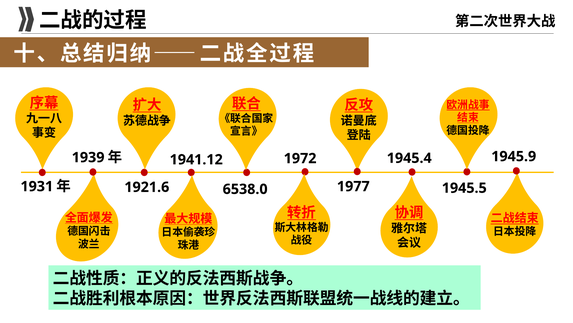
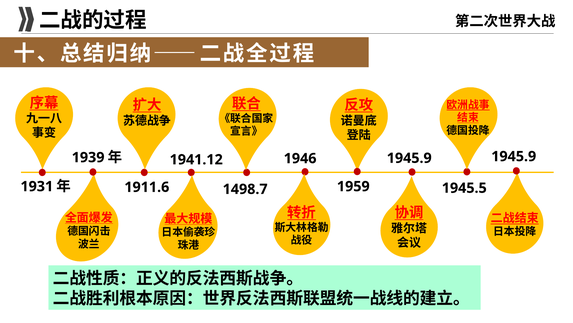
1945.4: 1945.4 -> 1945.9 (409, 158)
1972: 1972 -> 1946 (300, 158)
1977: 1977 -> 1959 (353, 186)
1921.6: 1921.6 -> 1911.6 (147, 187)
6538.0: 6538.0 -> 1498.7 (245, 189)
